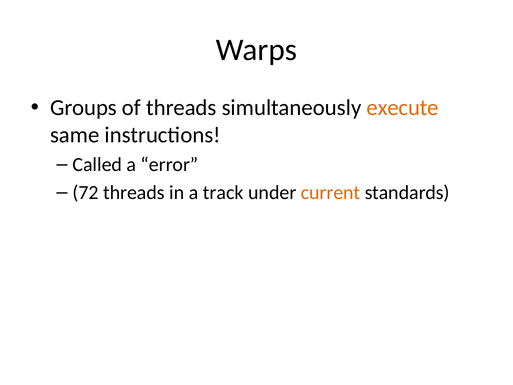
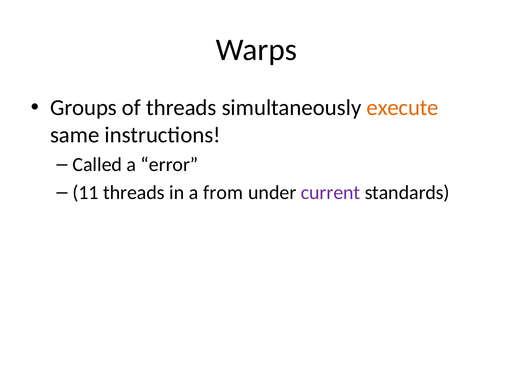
72: 72 -> 11 (86, 192)
track: track -> from (223, 192)
current colour: orange -> purple (331, 192)
